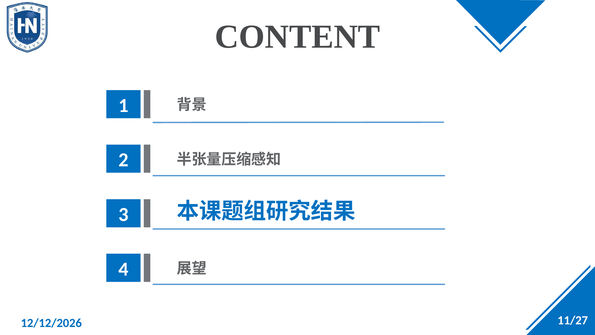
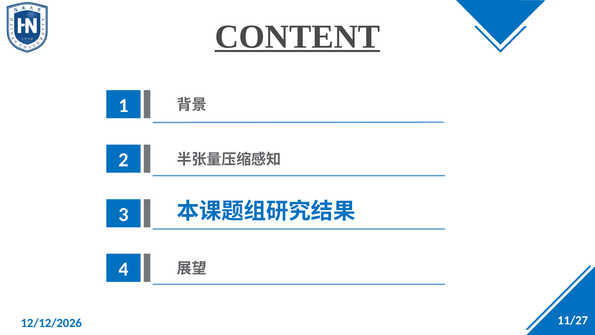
CONTENT underline: none -> present (297, 37)
